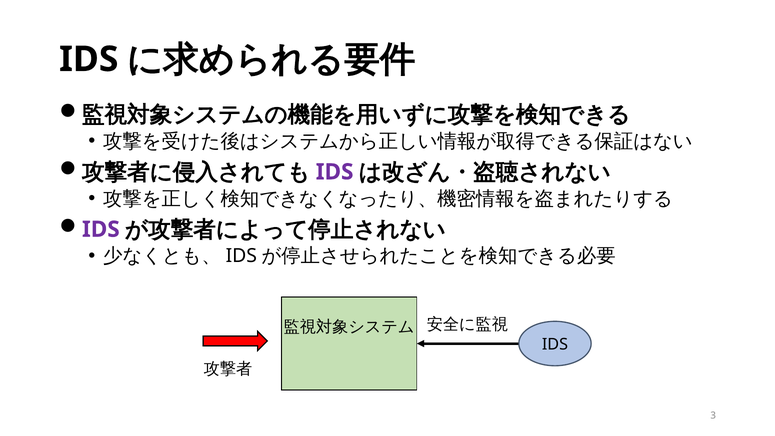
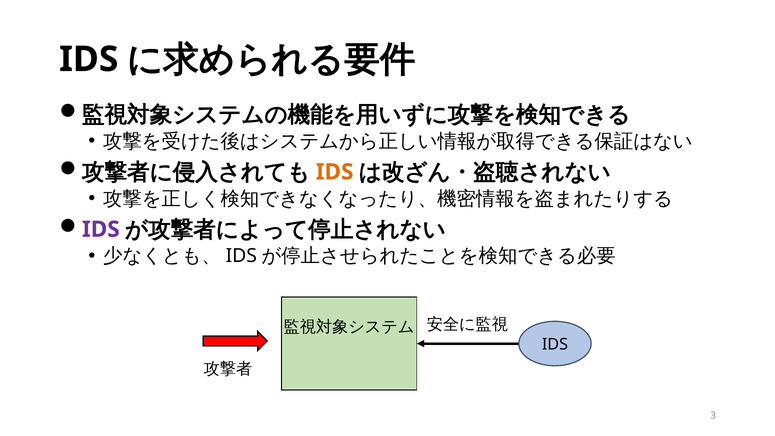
IDS colour: purple -> orange (335, 172)
